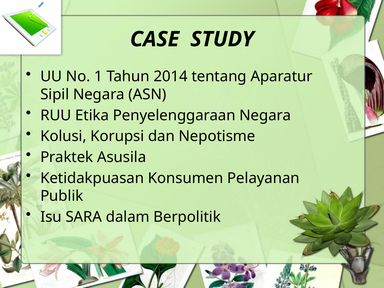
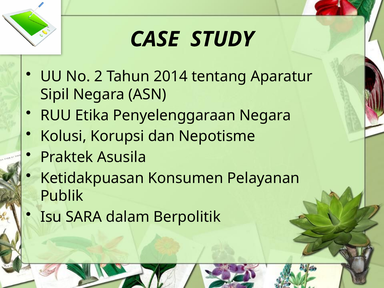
1: 1 -> 2 (98, 76)
